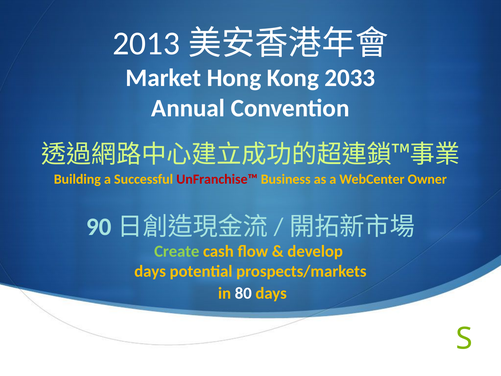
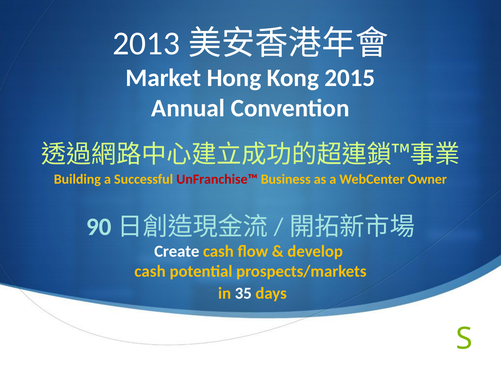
2033: 2033 -> 2015 (350, 78)
Create colour: light green -> white (177, 251)
days: days -> cash (150, 271)
80: 80 -> 35 (243, 293)
